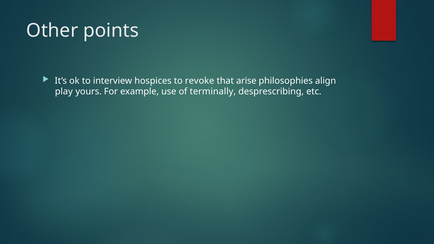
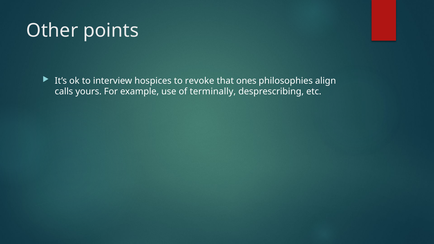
arise: arise -> ones (246, 81)
play: play -> calls (64, 92)
